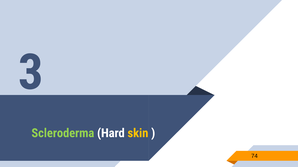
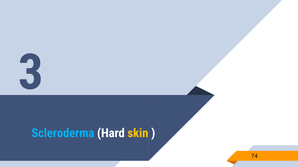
Scleroderma colour: light green -> light blue (63, 134)
